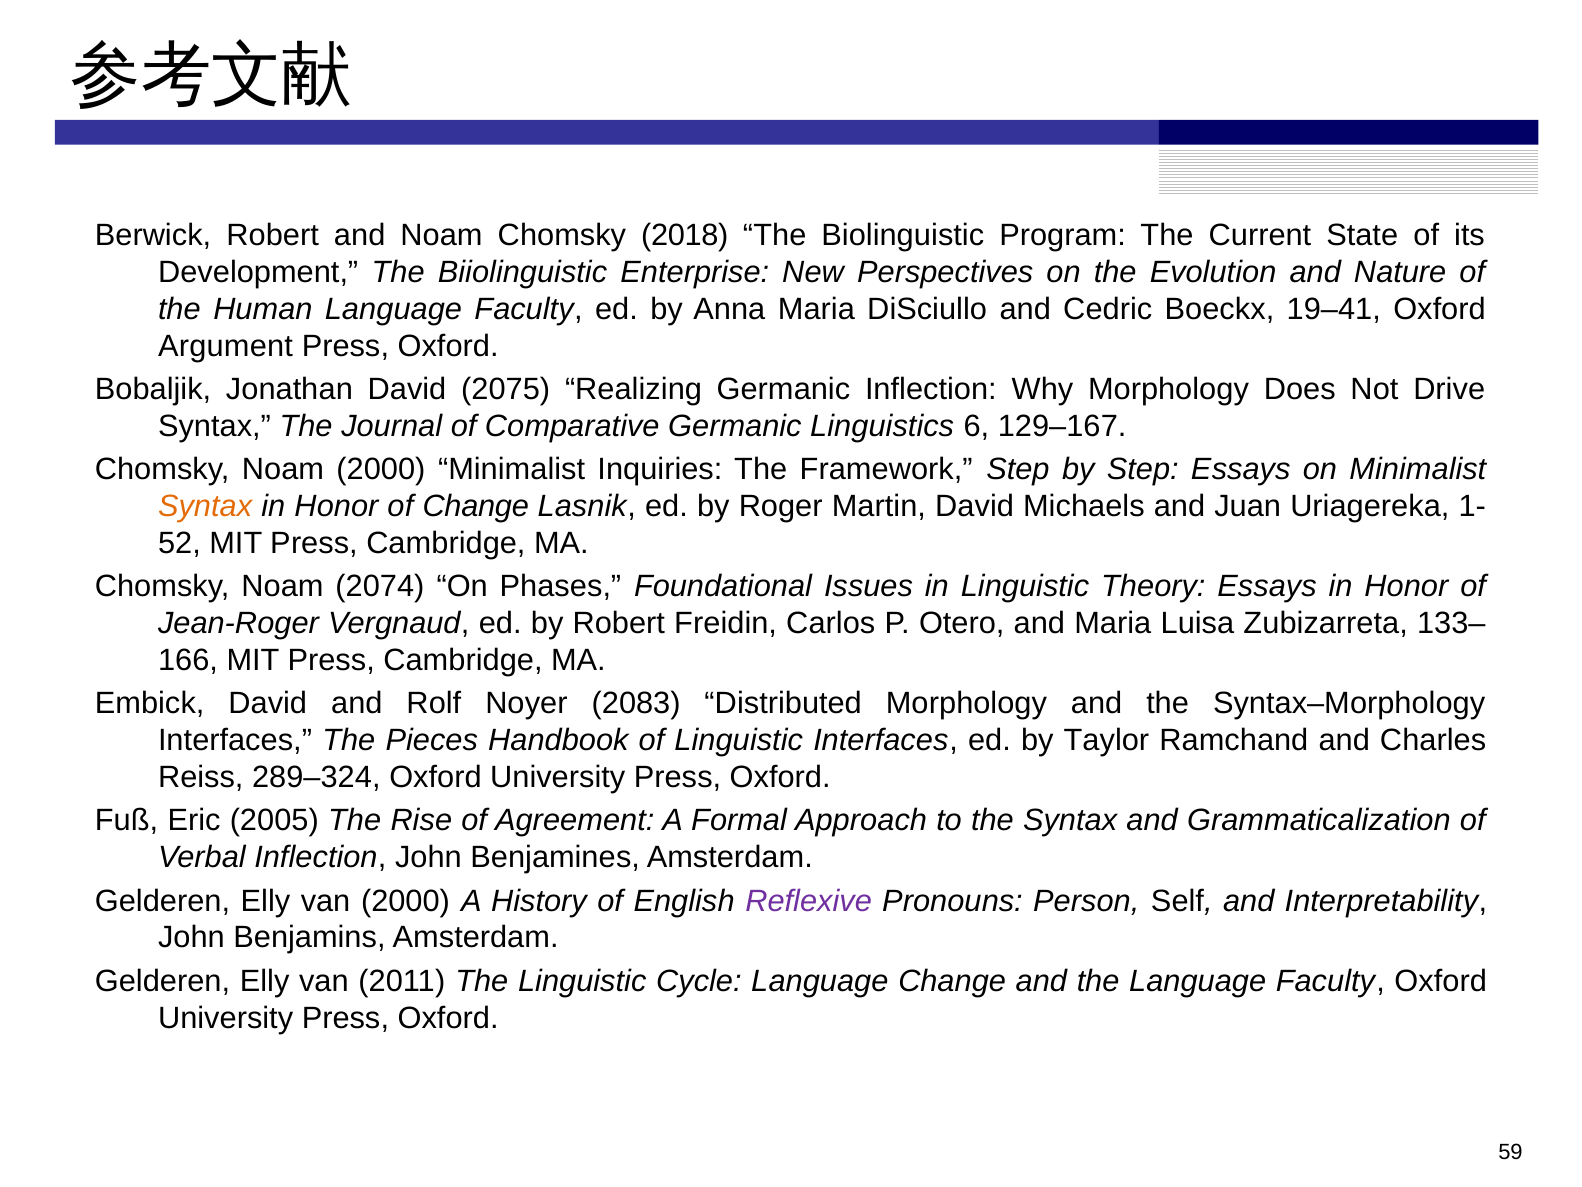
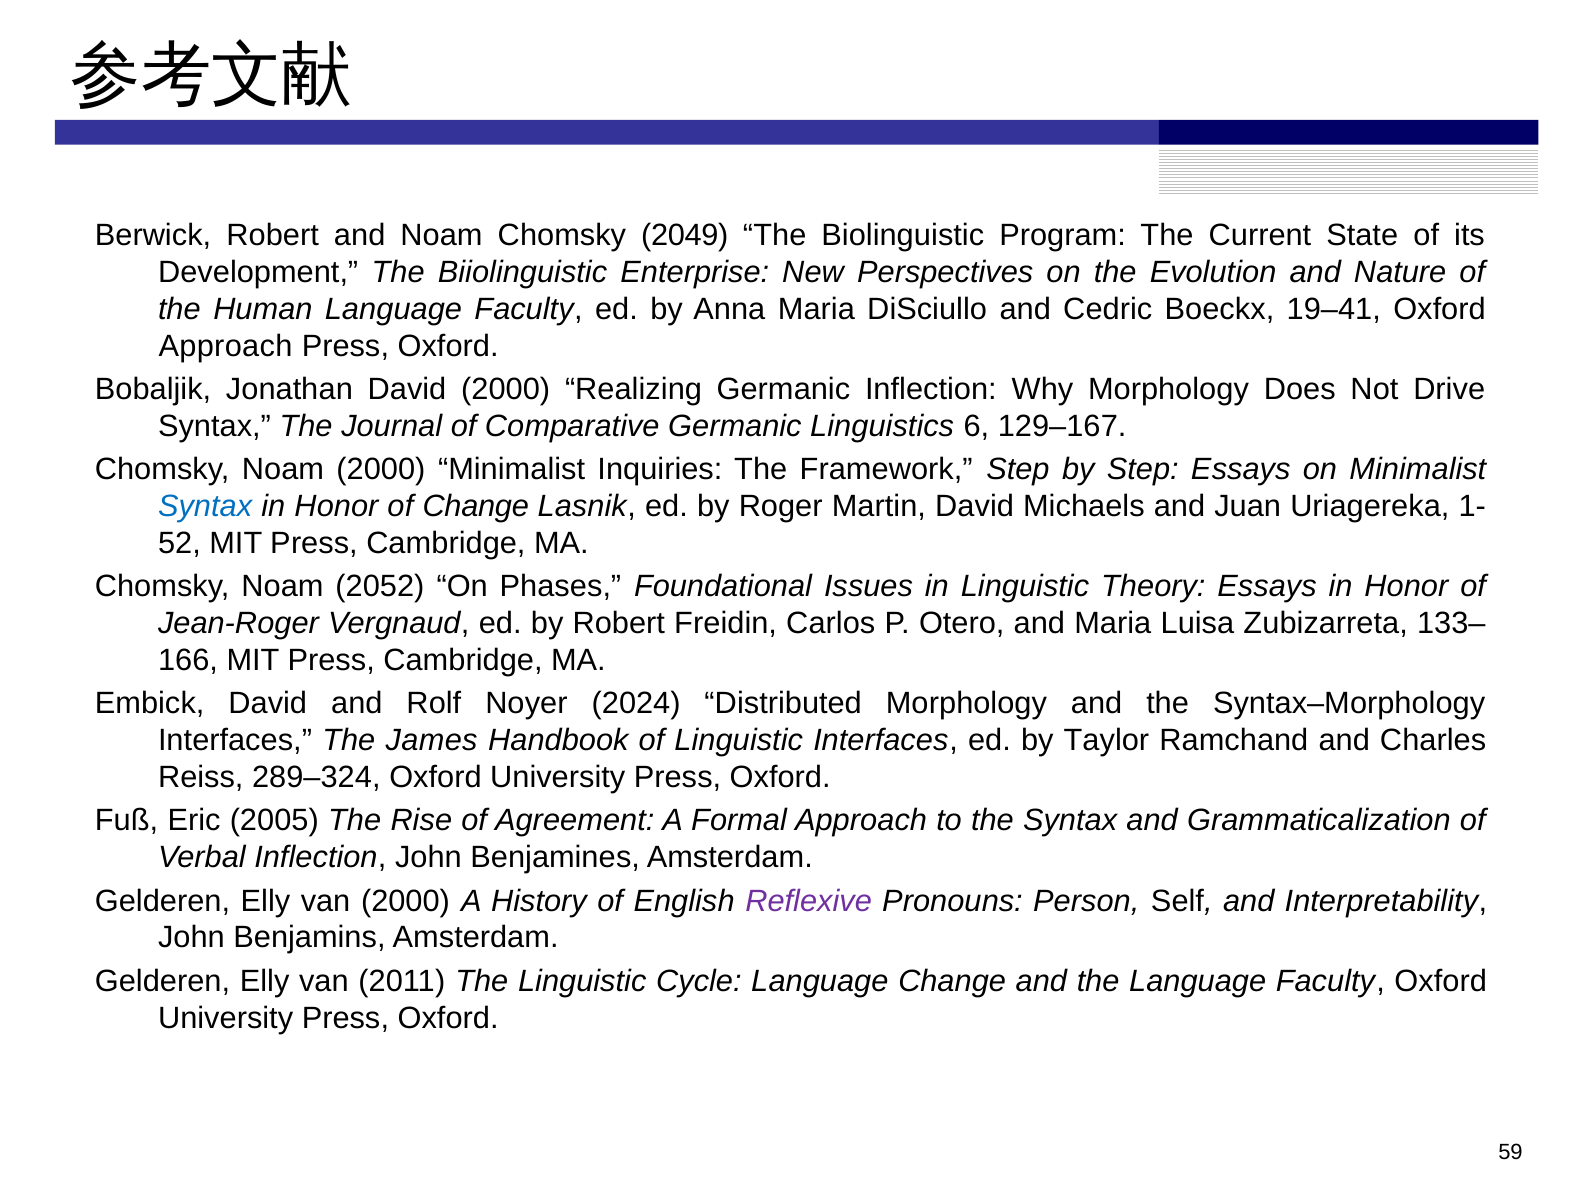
2018: 2018 -> 2049 (685, 236)
Argument: Argument -> Approach (226, 346)
David 2075: 2075 -> 2000 (506, 390)
Syntax colour: orange -> blue (205, 506)
2074: 2074 -> 2052 (380, 587)
2083: 2083 -> 2024 (636, 703)
Pieces: Pieces -> James (432, 740)
